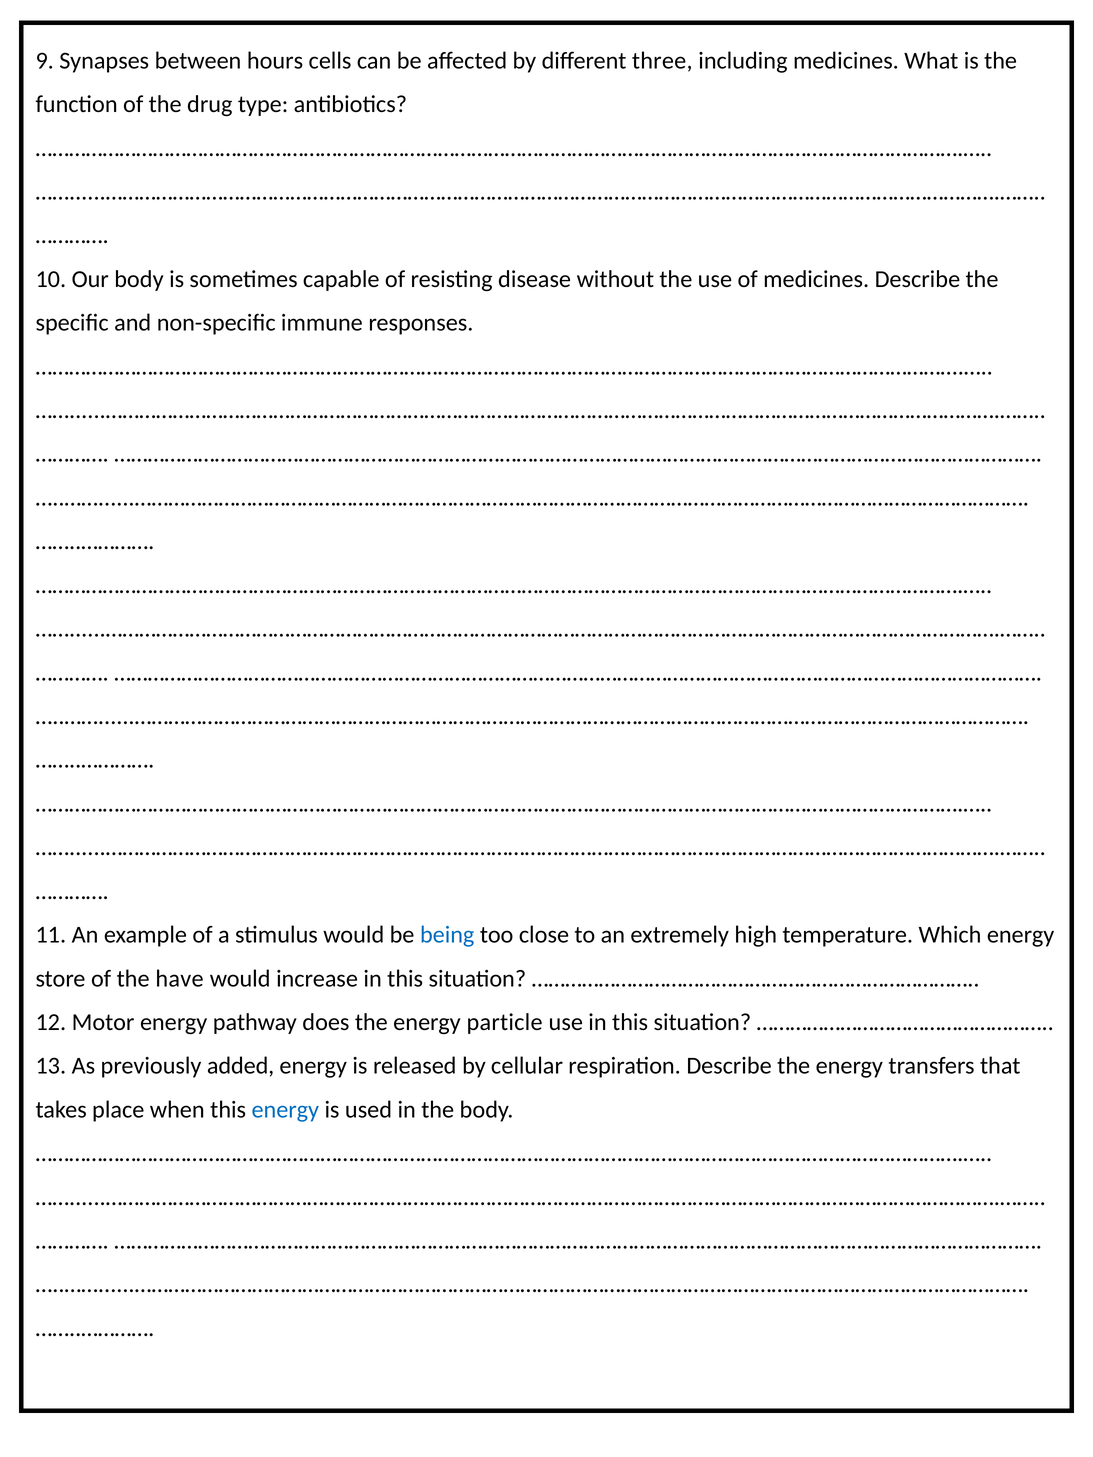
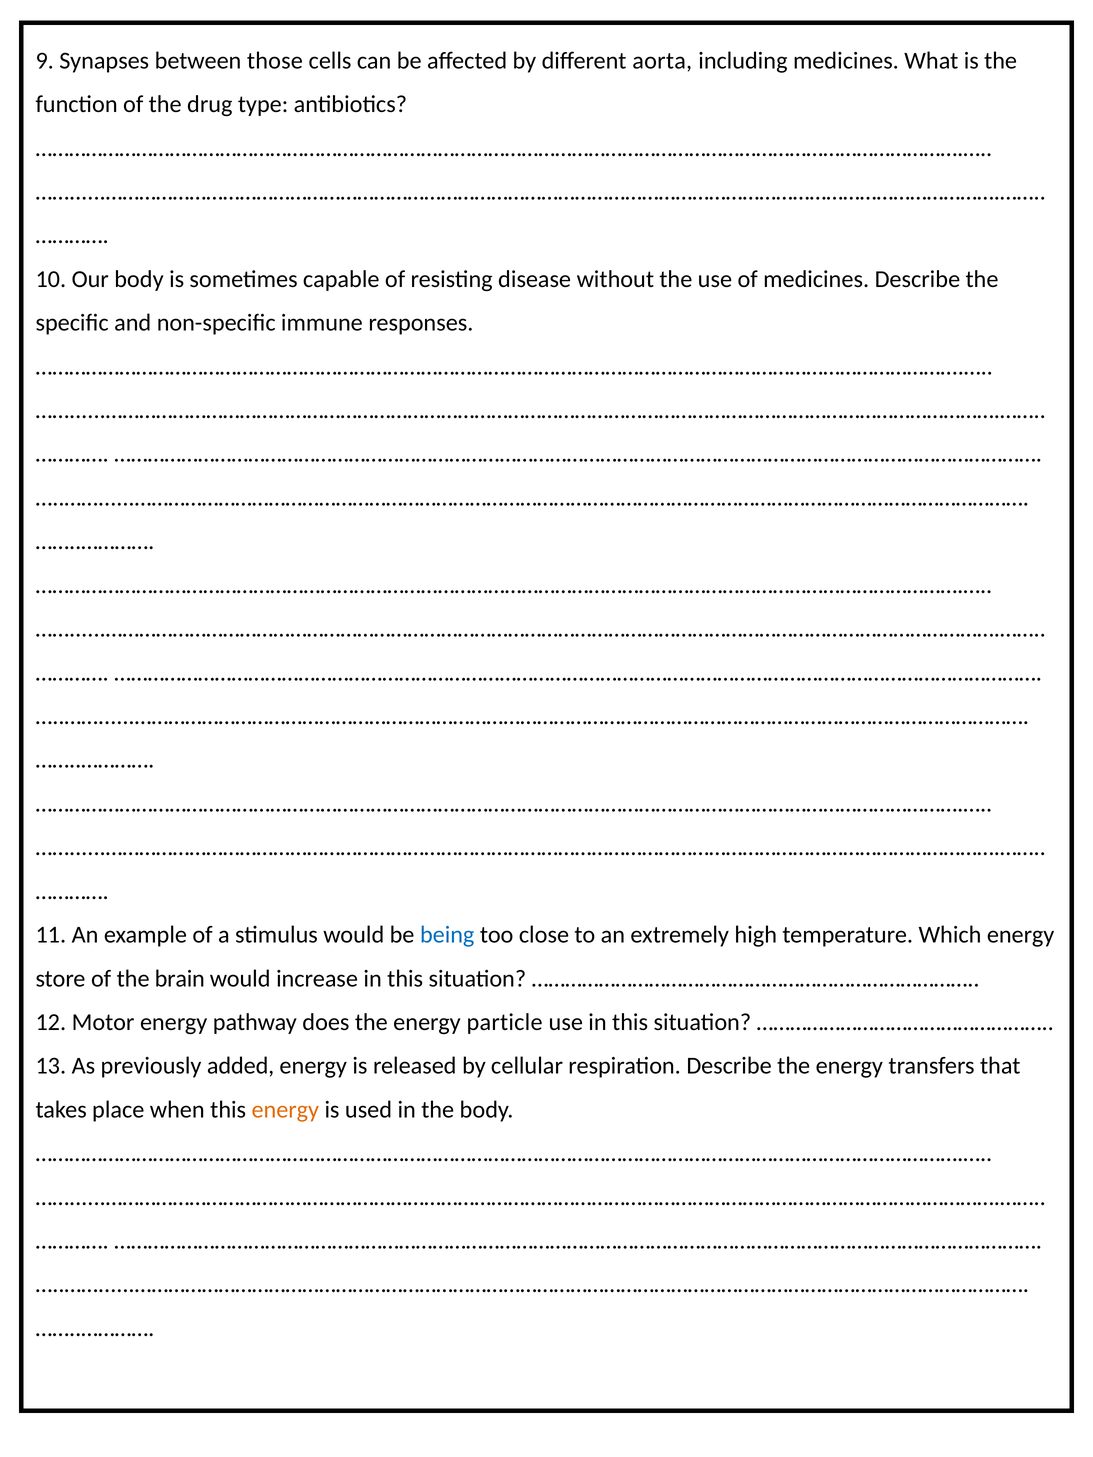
hours: hours -> those (275, 61)
three: three -> aorta (662, 61)
have: have -> brain (180, 979)
energy colour: blue -> orange (285, 1110)
